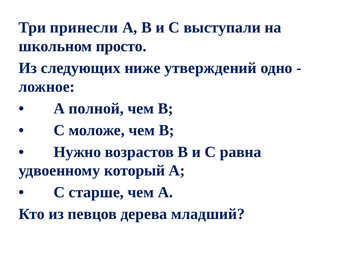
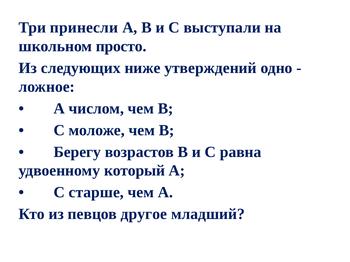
полной: полной -> числом (96, 109)
Нужно: Нужно -> Берегу (77, 152)
дерева: дерева -> другое (144, 215)
